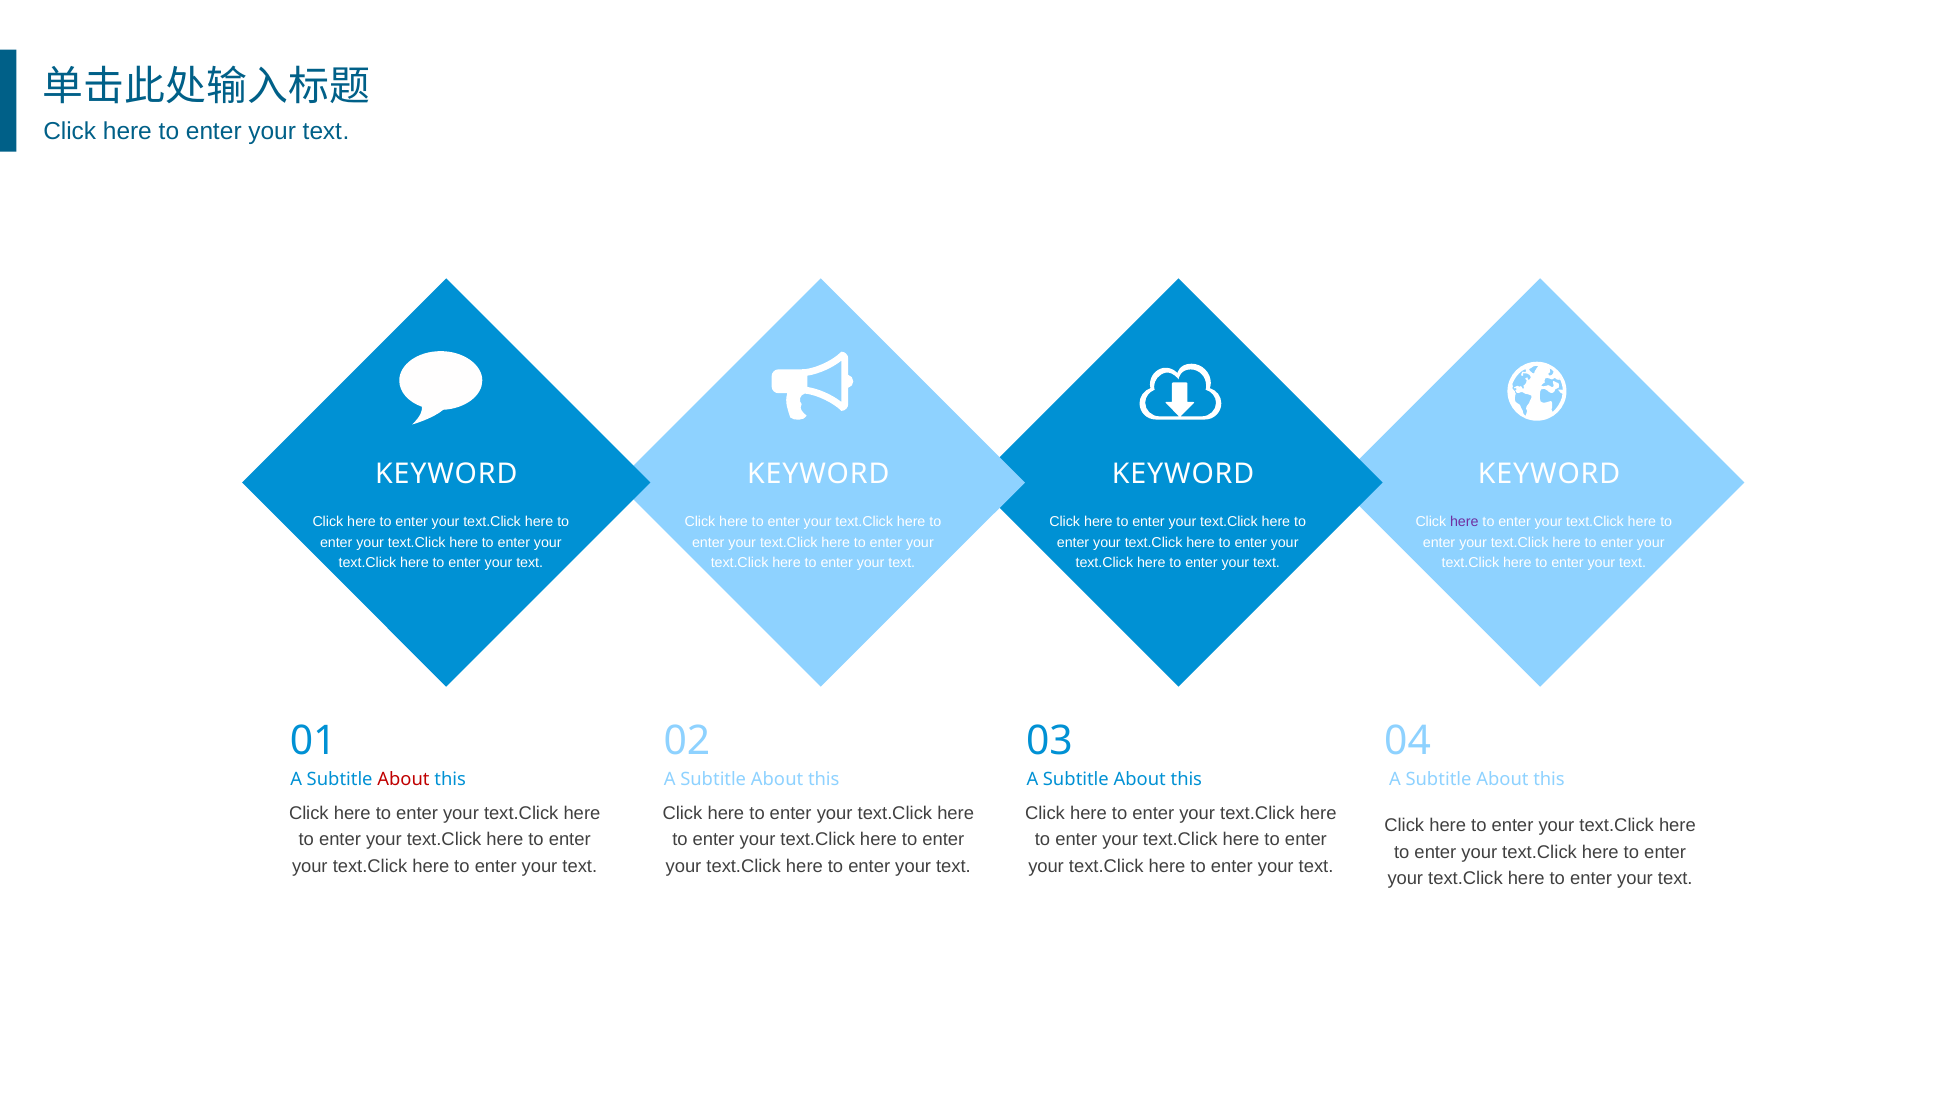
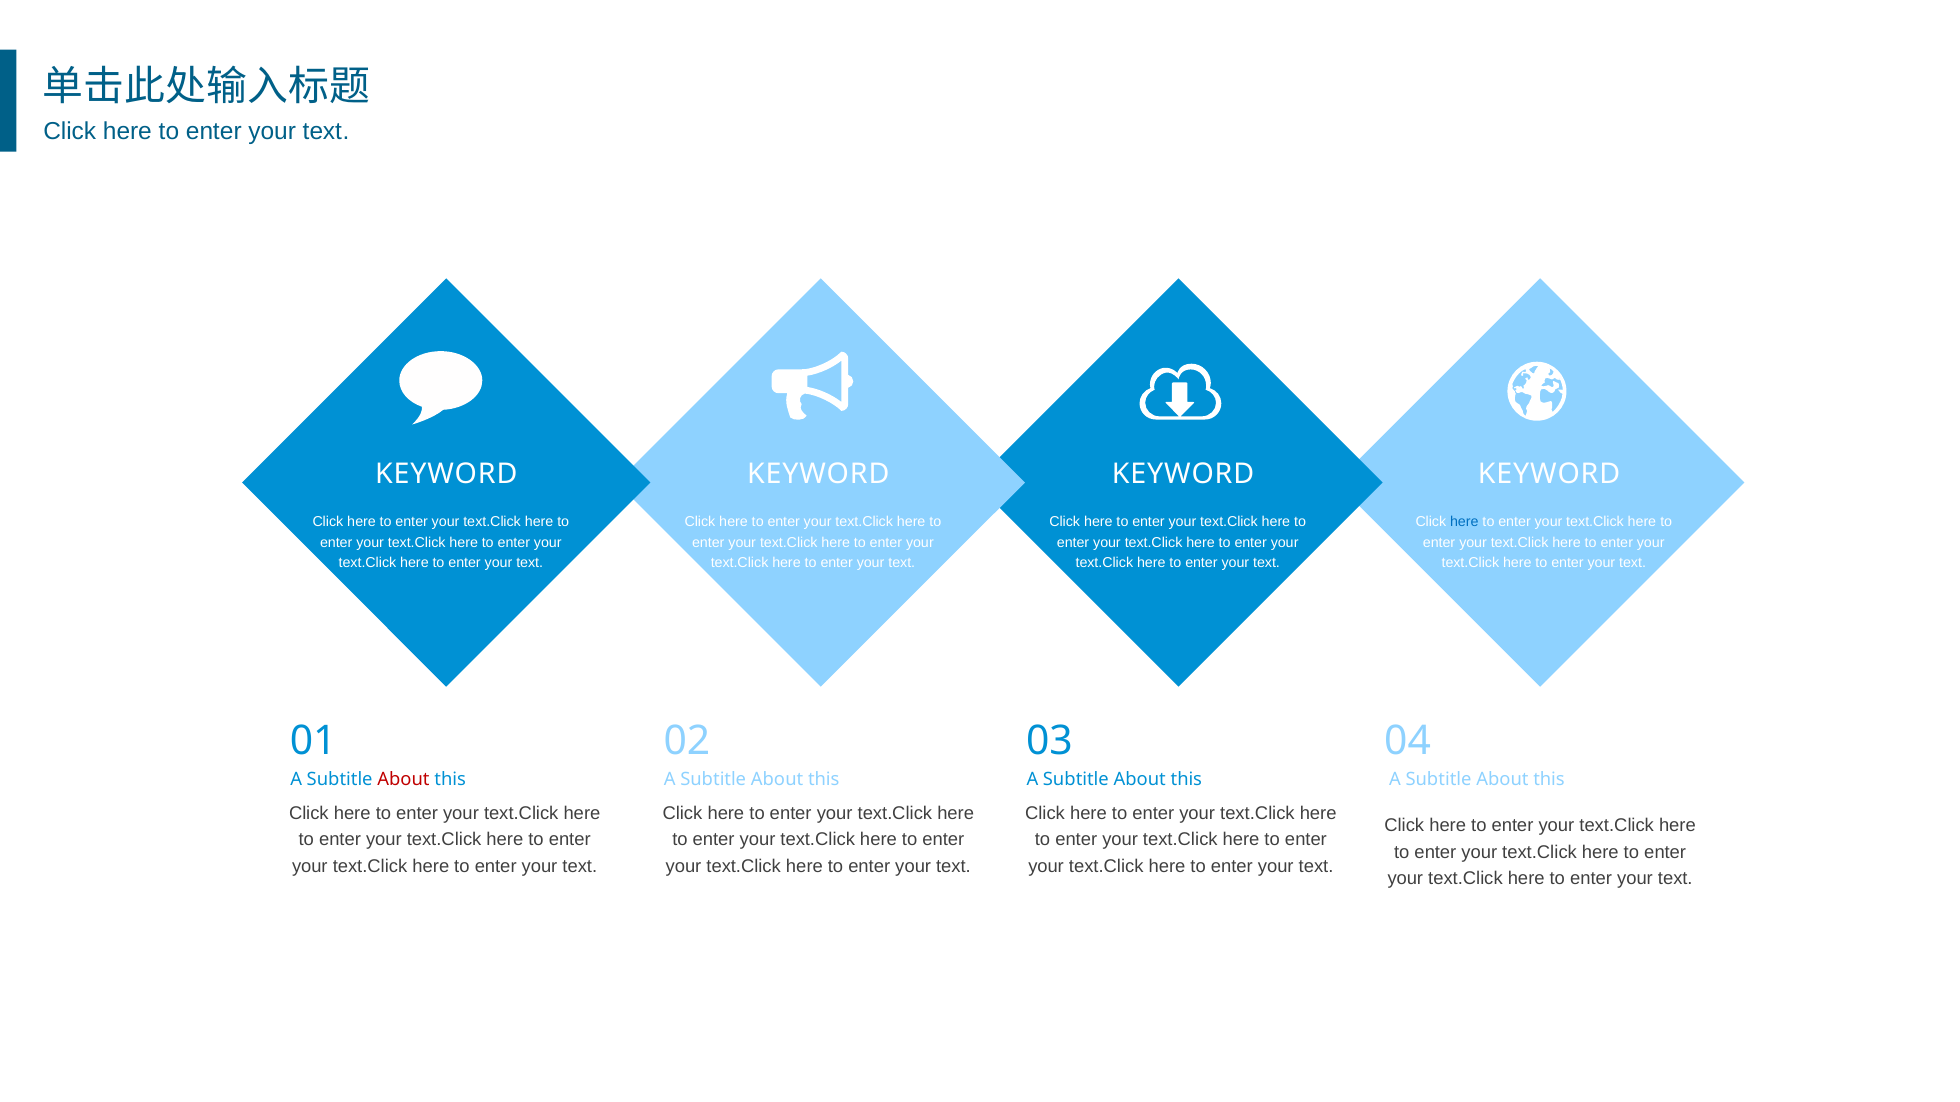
here colour: purple -> blue (1464, 522)
